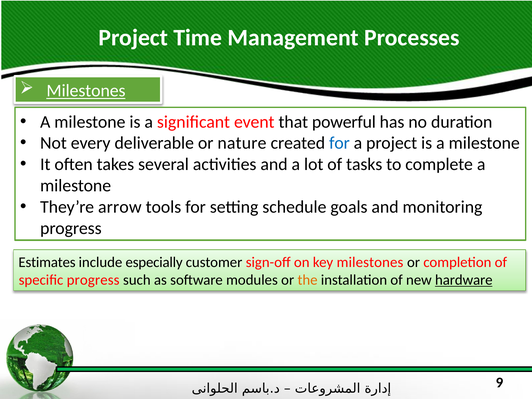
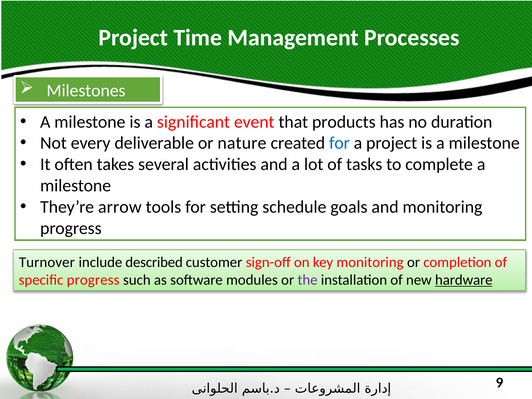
Milestones underline: present -> none (86, 91)
powerful: powerful -> products (344, 122)
Estimates: Estimates -> Turnover (47, 262)
especially: especially -> described (154, 262)
key milestones: milestones -> monitoring (370, 262)
the colour: orange -> purple (308, 280)
